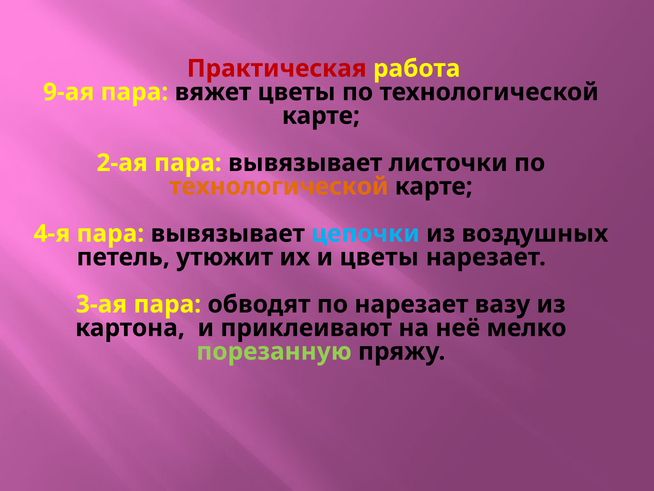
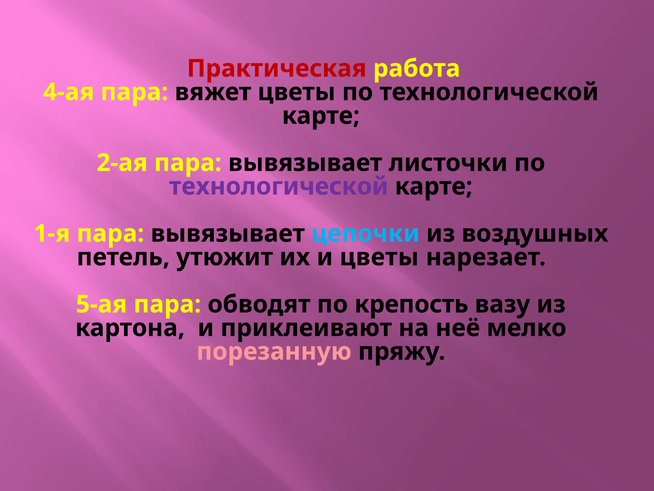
9-ая: 9-ая -> 4-ая (69, 92)
технологической colour: orange -> purple (279, 186)
4-я: 4-я -> 1-я (52, 233)
3-ая: 3-ая -> 5-ая (102, 304)
по нарезает: нарезает -> крепость (411, 304)
порезанную colour: light green -> pink (274, 351)
